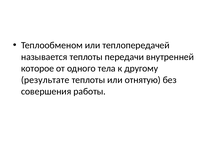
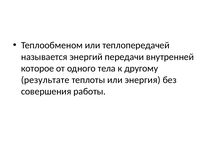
называется теплоты: теплоты -> энергий (86, 57)
отнятую: отнятую -> энергия (143, 80)
